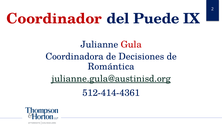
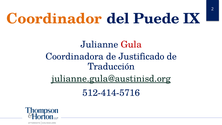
Coordinador colour: red -> orange (54, 19)
Decisiones: Decisiones -> Justificado (142, 56)
Romántica: Romántica -> Traducción (111, 66)
512-414-4361: 512-414-4361 -> 512-414-5716 (111, 93)
